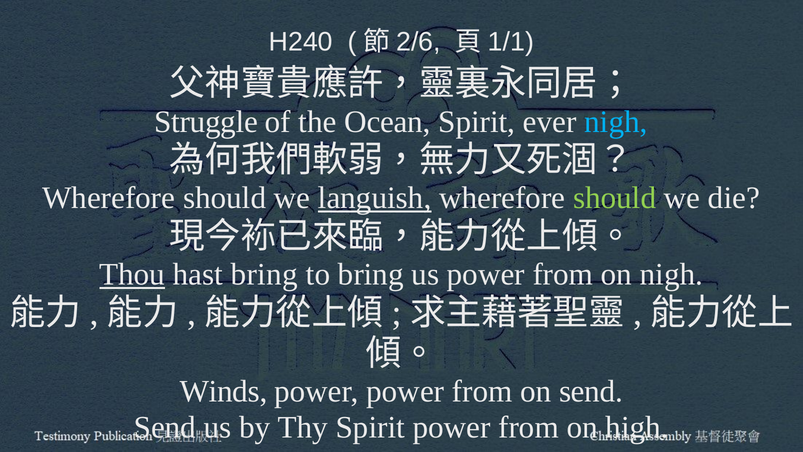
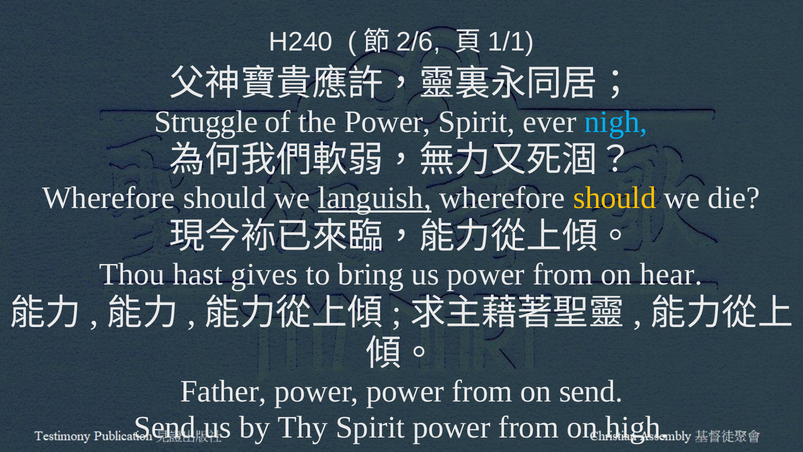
the Ocean: Ocean -> Power (387, 122)
should colour: light green -> yellow (615, 198)
Thou underline: present -> none (132, 274)
hast bring: bring -> gives (264, 274)
on nigh: nigh -> hear (671, 274)
Winds: Winds -> Father (223, 391)
